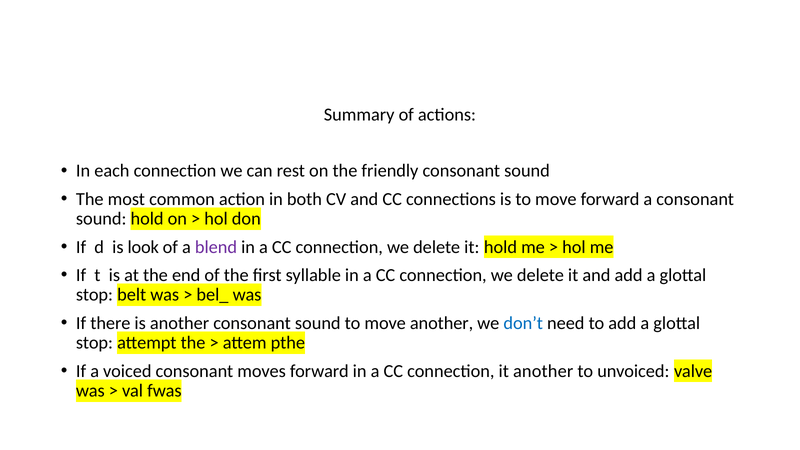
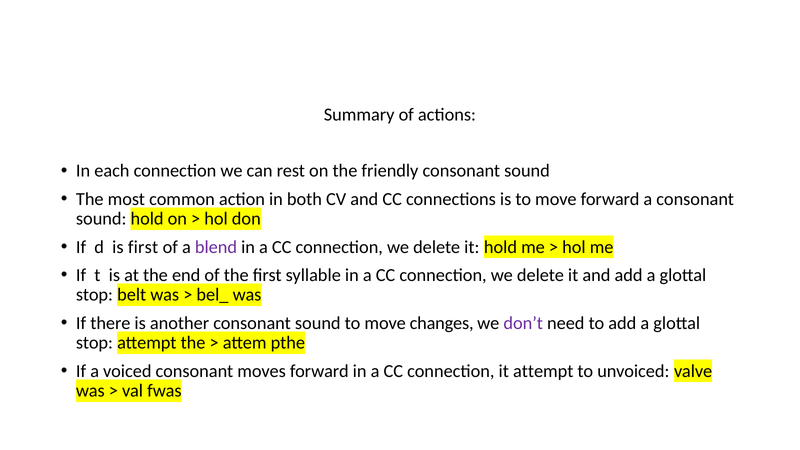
is look: look -> first (143, 247)
move another: another -> changes (442, 323)
don’t colour: blue -> purple (523, 323)
it another: another -> attempt (543, 371)
